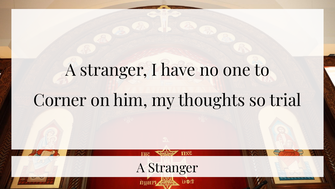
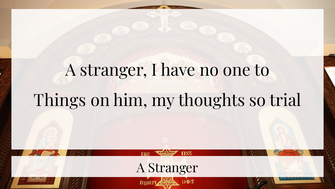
Corner: Corner -> Things (60, 100)
